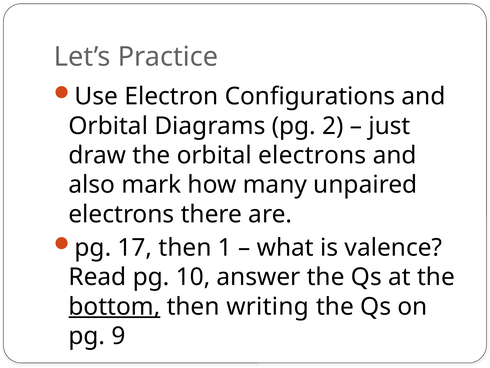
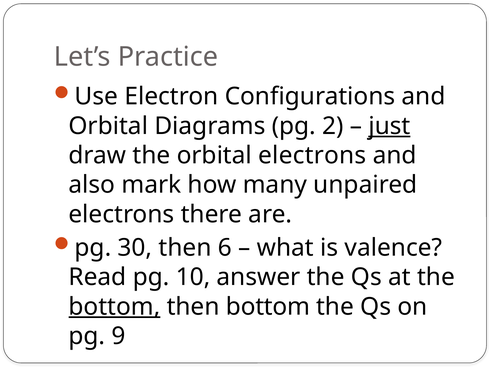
just underline: none -> present (389, 126)
17: 17 -> 30 (135, 247)
1: 1 -> 6 (225, 247)
then writing: writing -> bottom (268, 306)
